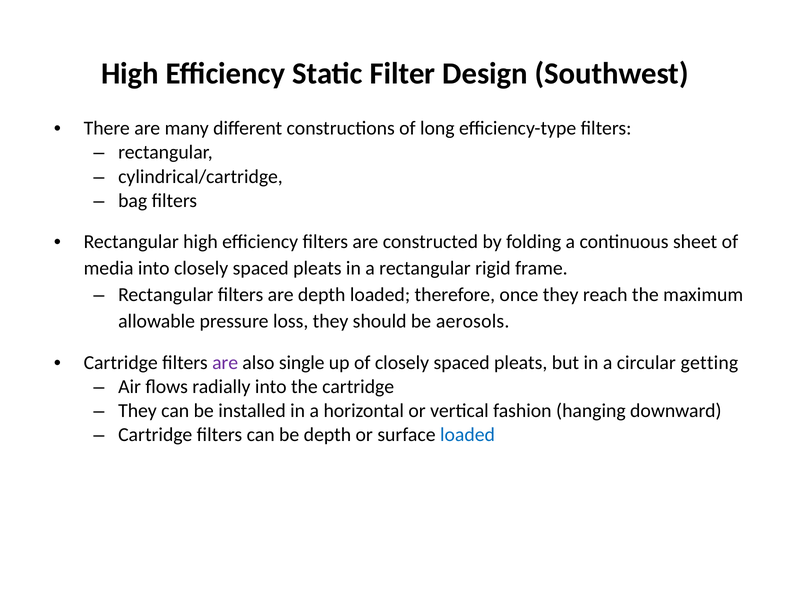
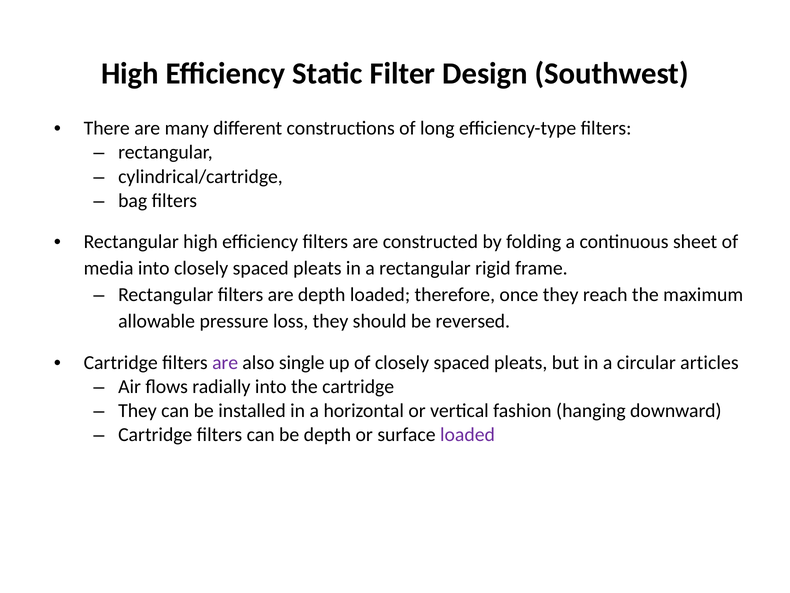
aerosols: aerosols -> reversed (473, 321)
getting: getting -> articles (709, 362)
loaded colour: blue -> purple (467, 435)
